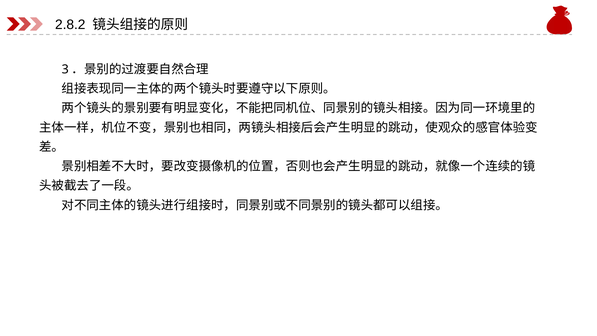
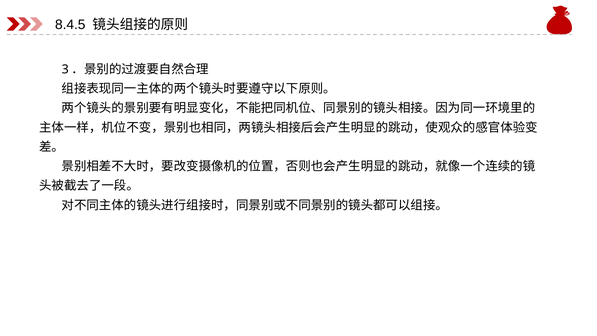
2.8.2: 2.8.2 -> 8.4.5 (70, 25)
